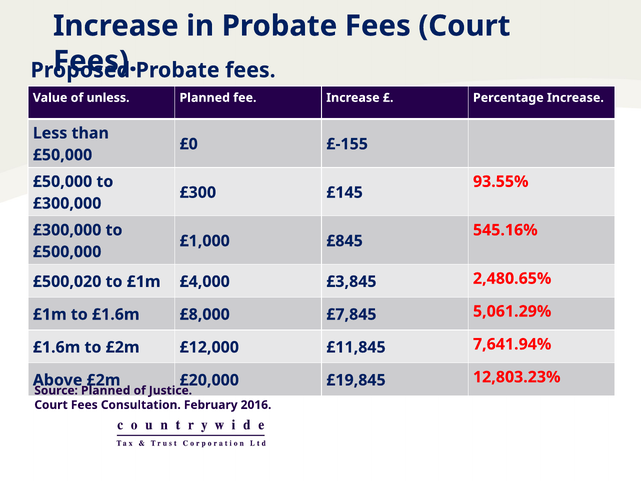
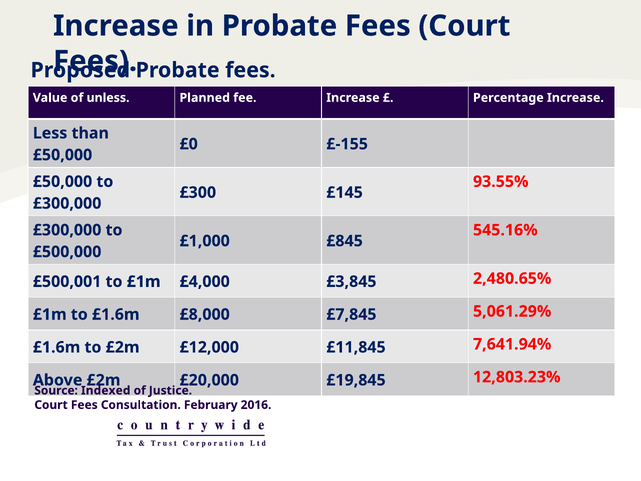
£500,020: £500,020 -> £500,001 (67, 281)
Planned: Planned -> Indexed (106, 390)
